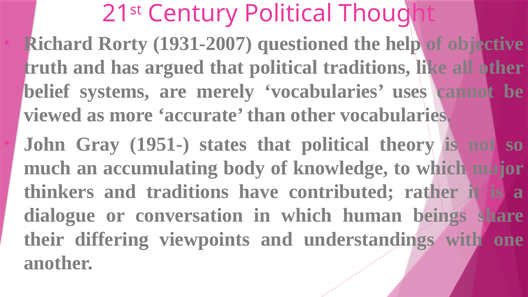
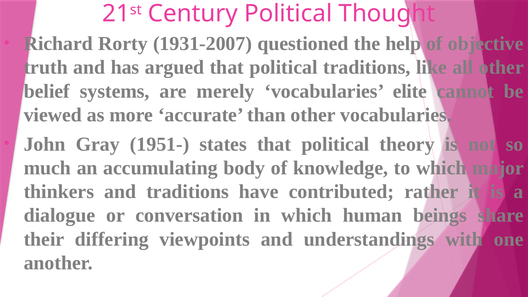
uses: uses -> elite (410, 91)
